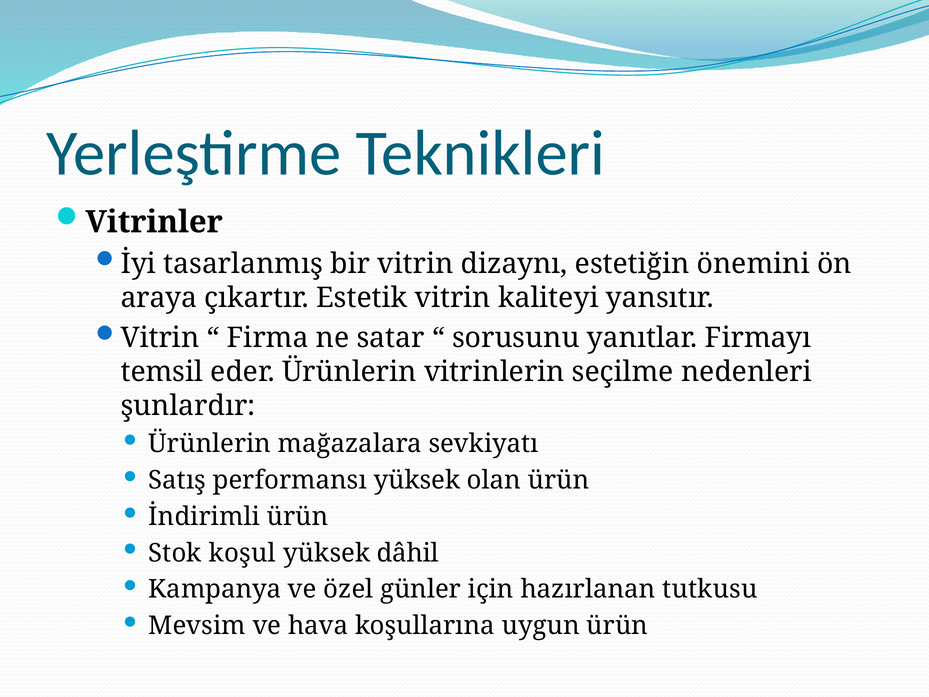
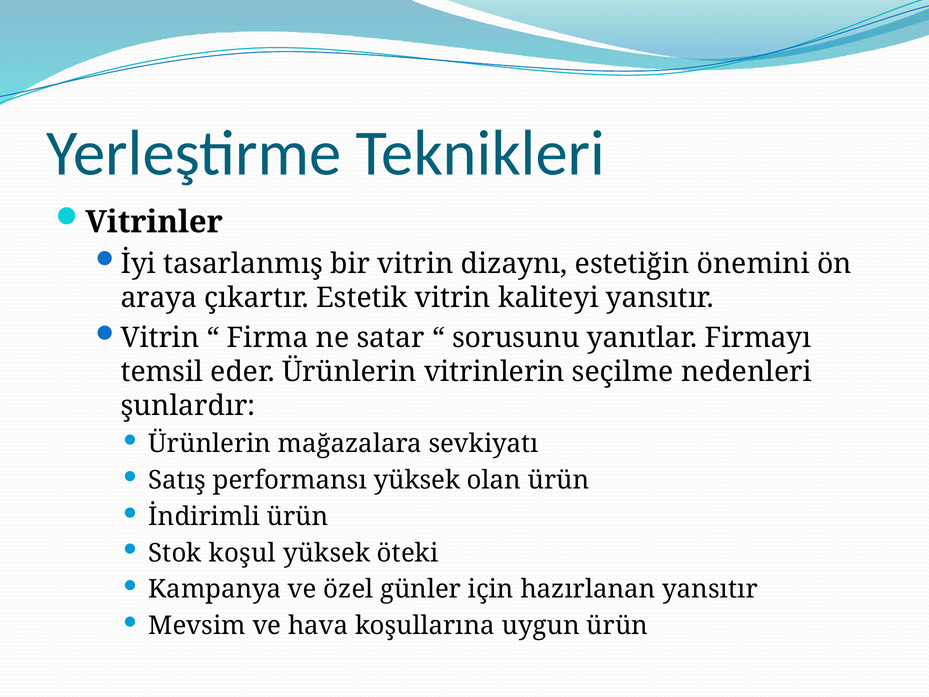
dâhil: dâhil -> öteki (408, 553)
hazırlanan tutkusu: tutkusu -> yansıtır (710, 589)
